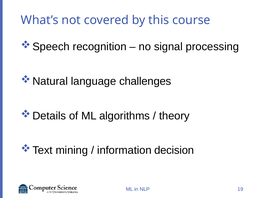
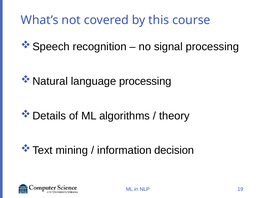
language challenges: challenges -> processing (145, 81)
